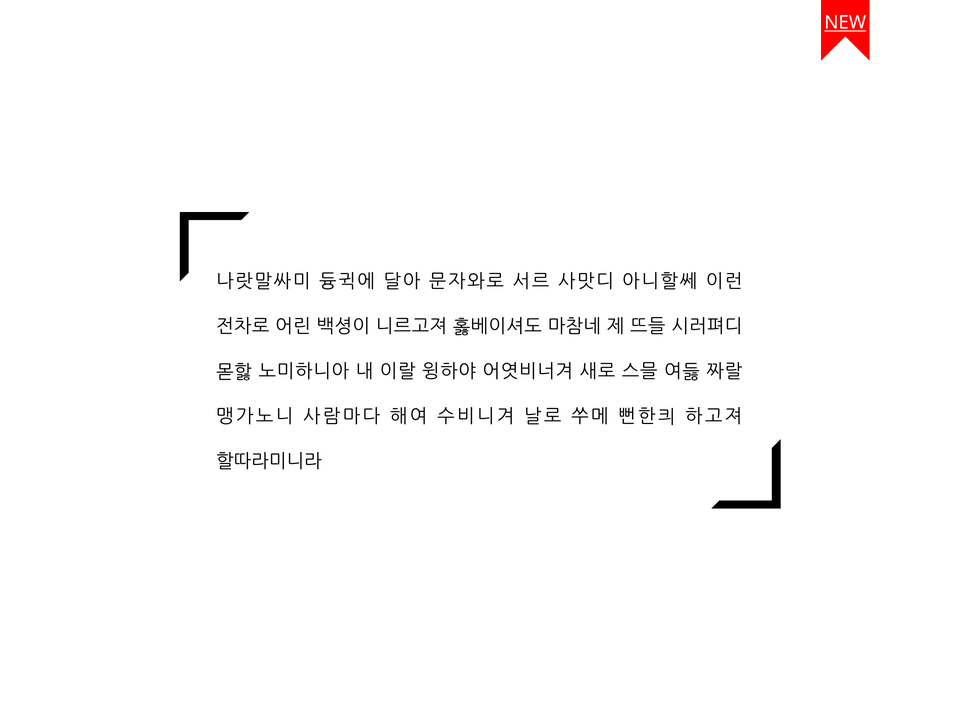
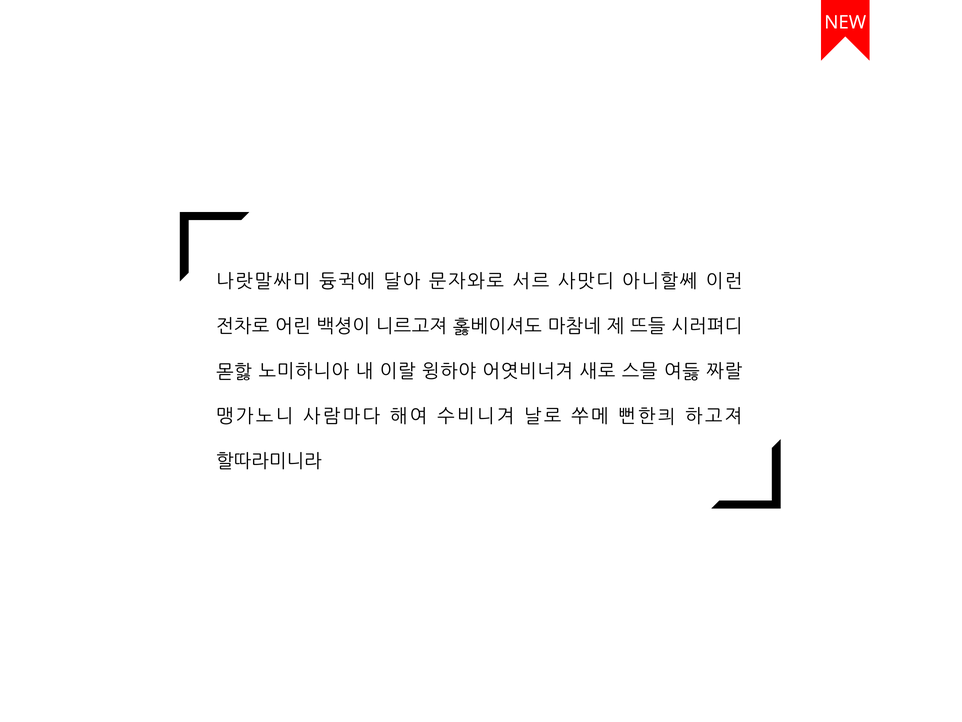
NEW underline: present -> none (845, 23)
